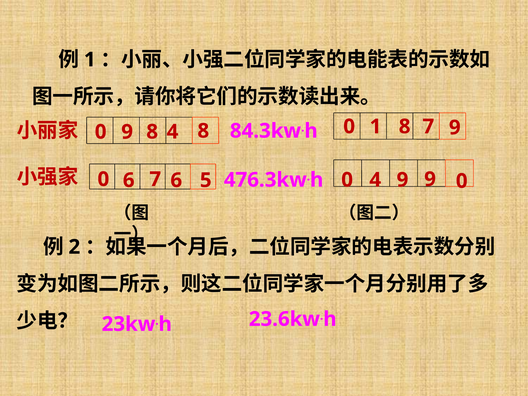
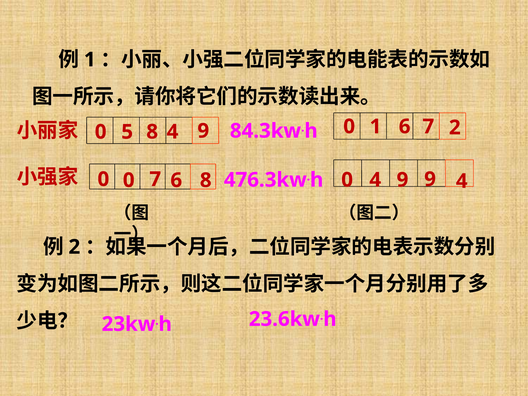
0 8: 8 -> 6 (405, 127)
7 9: 9 -> 2 (455, 128)
0 9: 9 -> 5 (127, 132)
4 8: 8 -> 9 (203, 131)
0 6: 6 -> 0 (129, 180)
9 0: 0 -> 4 (462, 181)
7 5: 5 -> 8 (206, 180)
